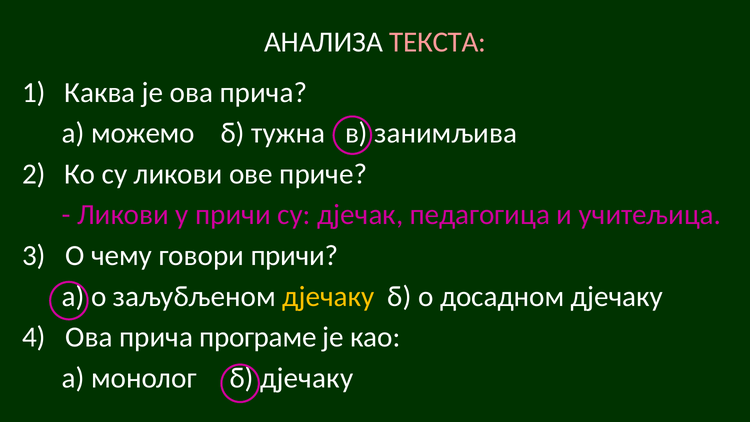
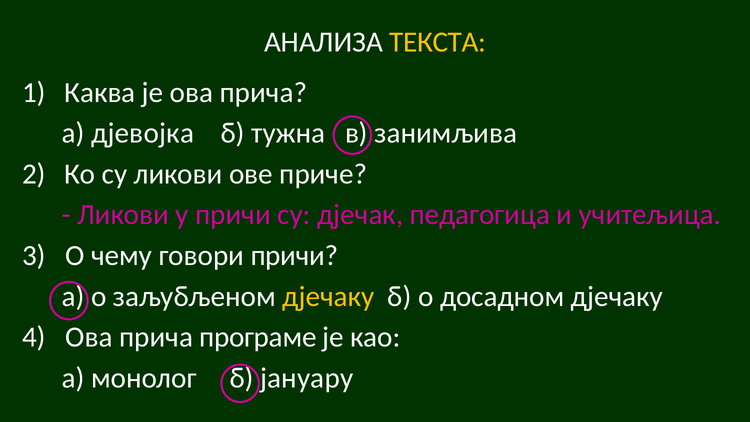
ТЕКСТА colour: pink -> yellow (438, 42)
можемо: можемо -> дјевојка (143, 133)
б дјечаку: дјечаку -> јануару (307, 378)
